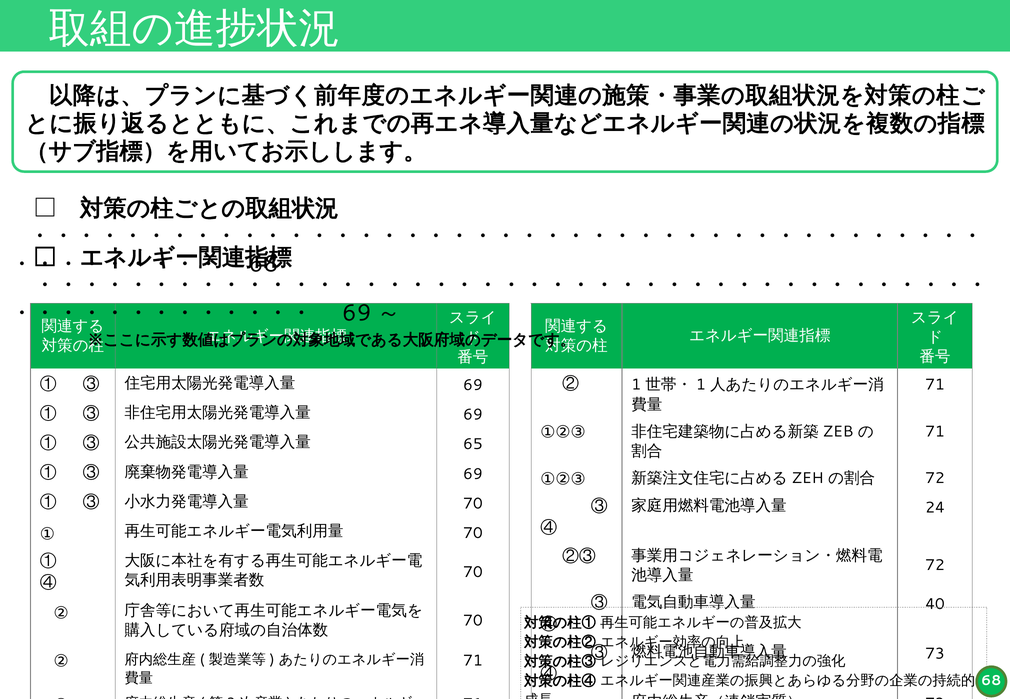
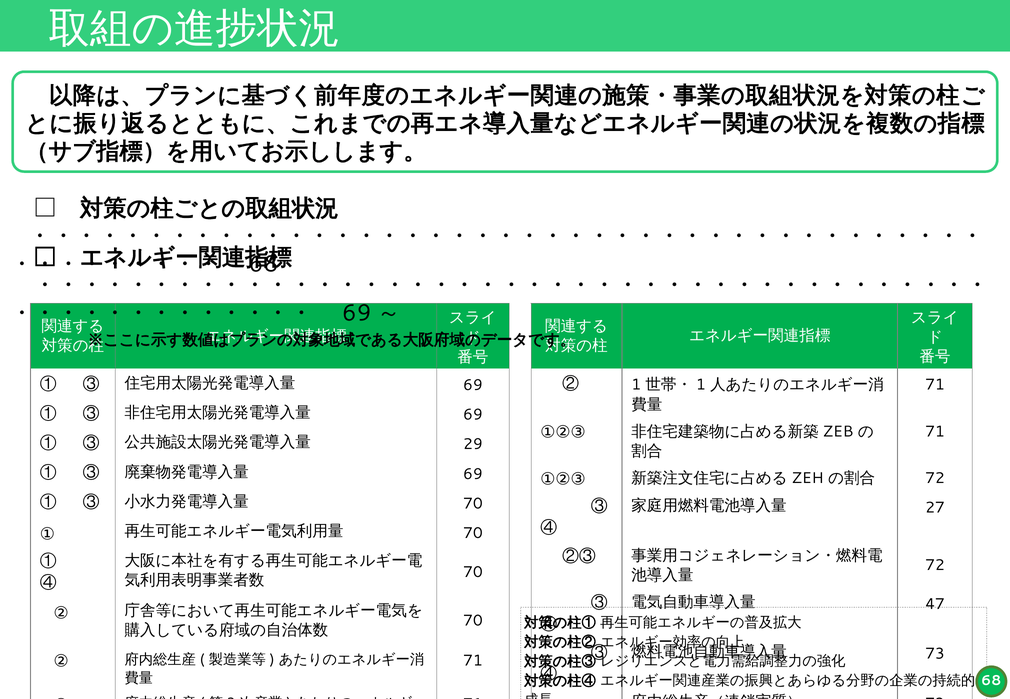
65: 65 -> 29 (473, 444)
24: 24 -> 27 (935, 508)
40: 40 -> 47 (935, 604)
